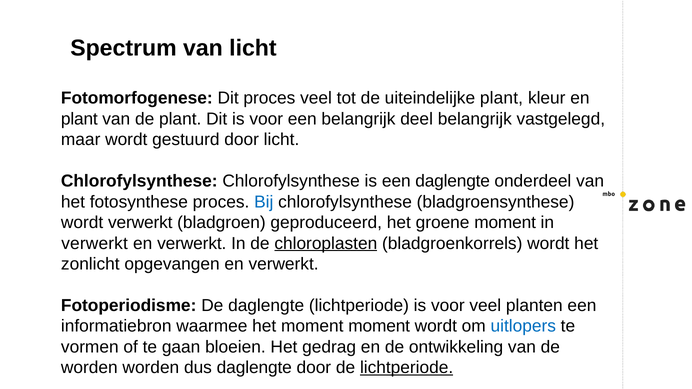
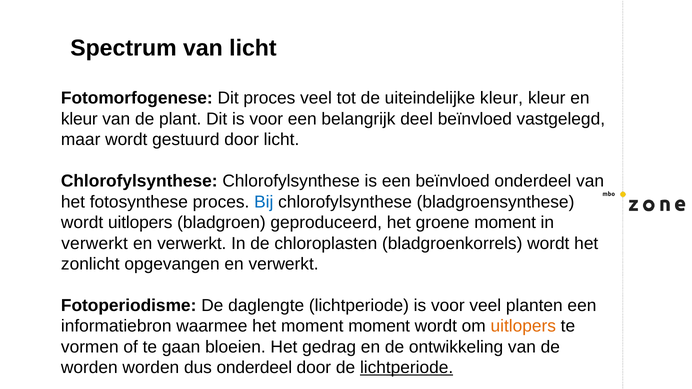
uiteindelijke plant: plant -> kleur (501, 98)
plant: plant -> kleur (79, 119)
deel belangrijk: belangrijk -> beïnvloed (475, 119)
een daglengte: daglengte -> beïnvloed (453, 181)
wordt verwerkt: verwerkt -> uitlopers (140, 223)
chloroplasten underline: present -> none (326, 243)
uitlopers colour: blue -> orange (523, 326)
dus daglengte: daglengte -> onderdeel (254, 368)
